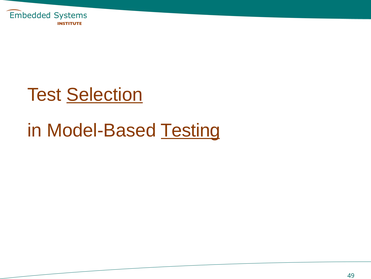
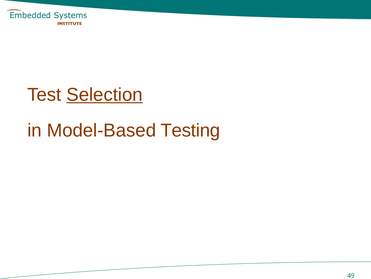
Testing underline: present -> none (190, 130)
